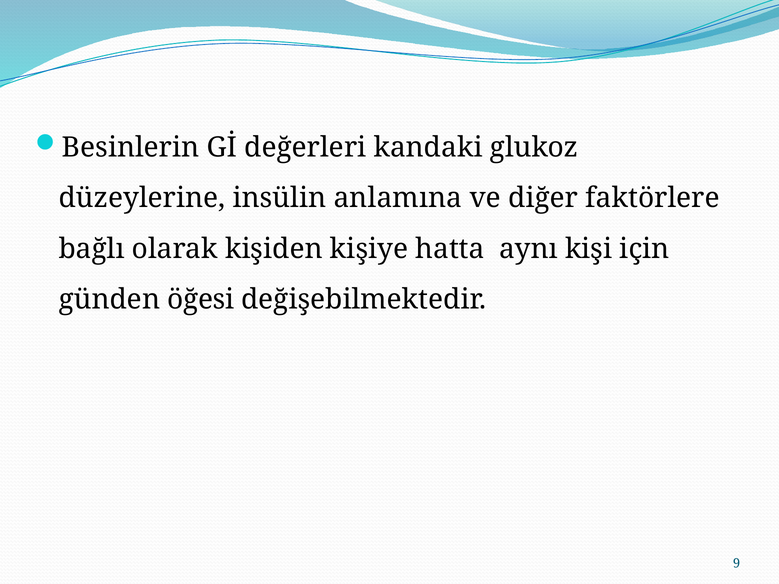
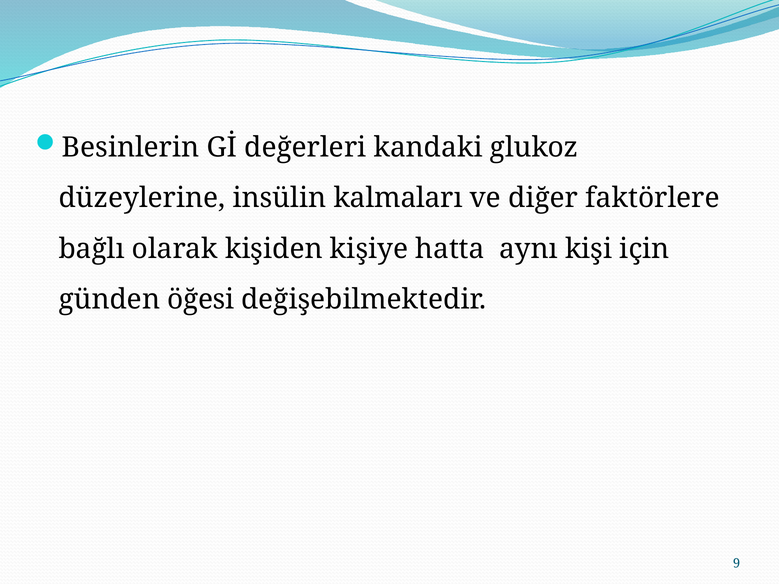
anlamına: anlamına -> kalmaları (398, 198)
